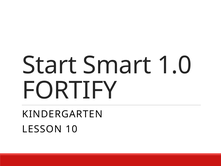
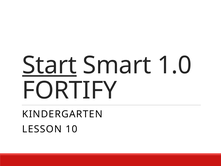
Start underline: none -> present (49, 65)
